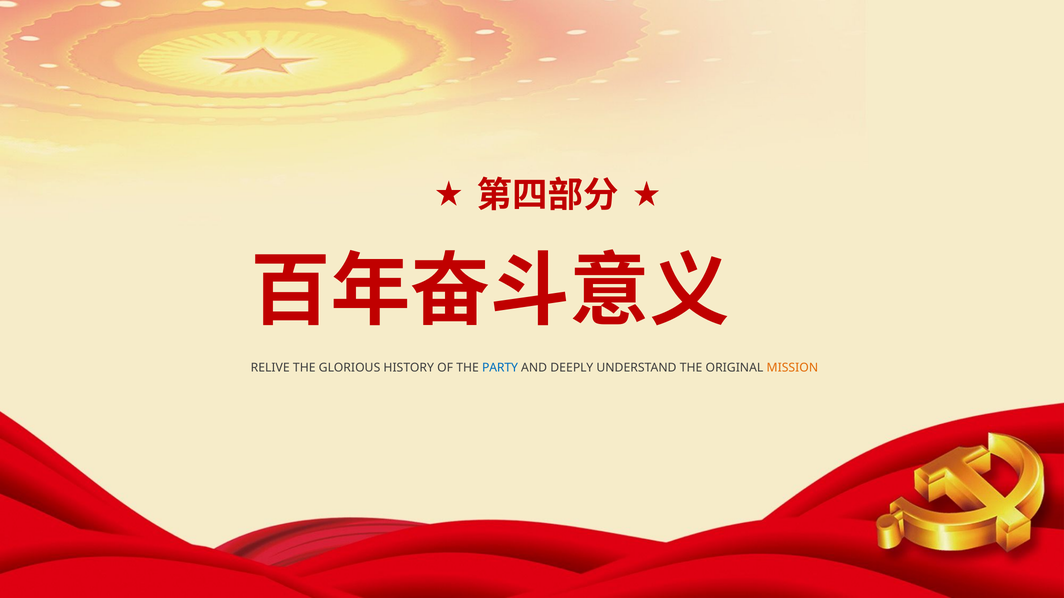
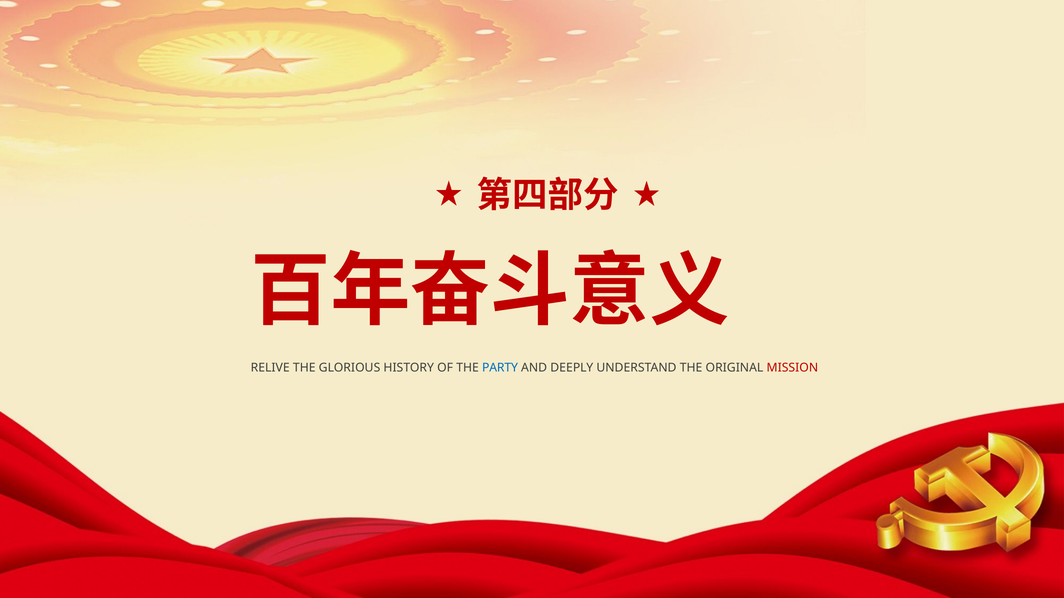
MISSION colour: orange -> red (792, 368)
